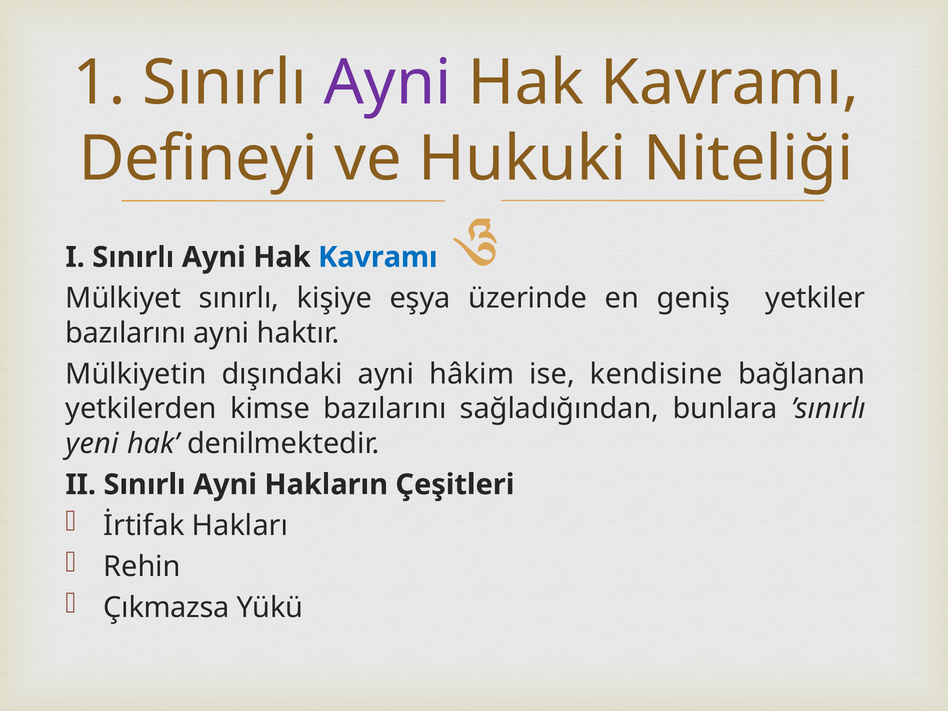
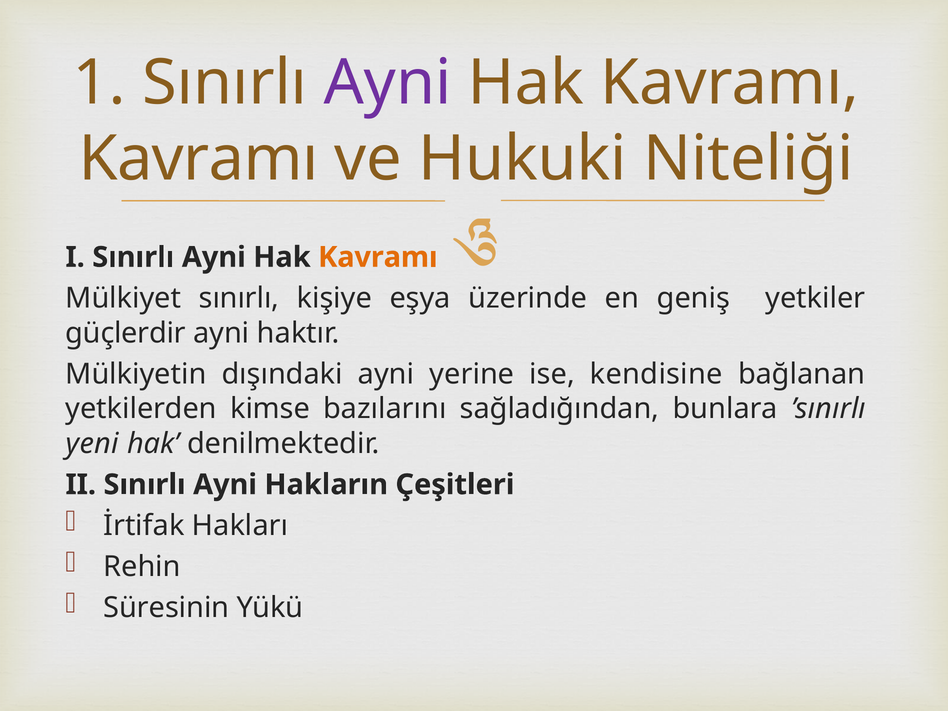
Defineyi: Defineyi -> Kavramı (199, 159)
Kavramı colour: blue -> orange (378, 257)
bazılarını: bazılarını -> güçlerdir (126, 333)
hâkim: hâkim -> yerine (472, 374)
Çıkmazsa: Çıkmazsa -> Süresinin (166, 608)
